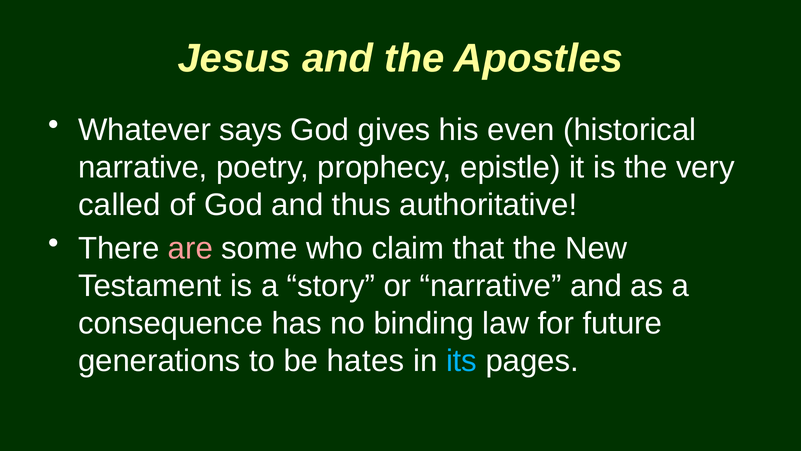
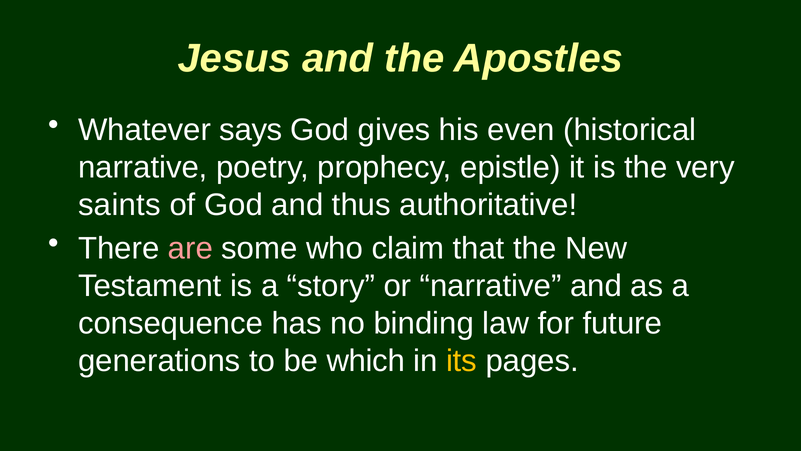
called: called -> saints (119, 205)
hates: hates -> which (366, 361)
its colour: light blue -> yellow (462, 361)
